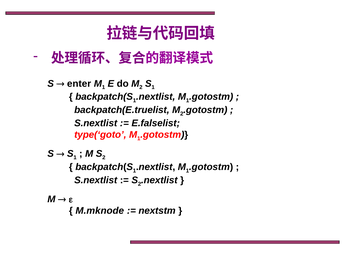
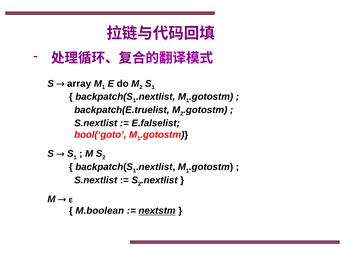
enter: enter -> array (79, 84)
type(‘goto: type(‘goto -> bool(‘goto (100, 135)
M.mknode: M.mknode -> M.boolean (100, 211)
nextstm underline: none -> present (157, 211)
